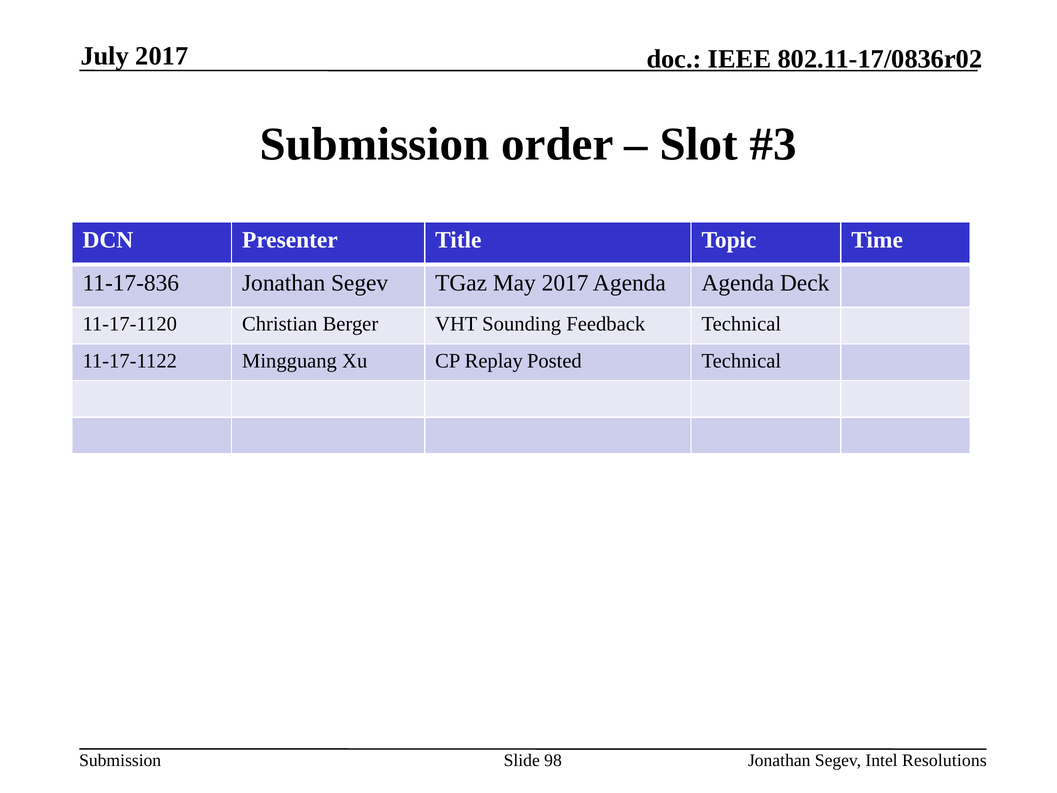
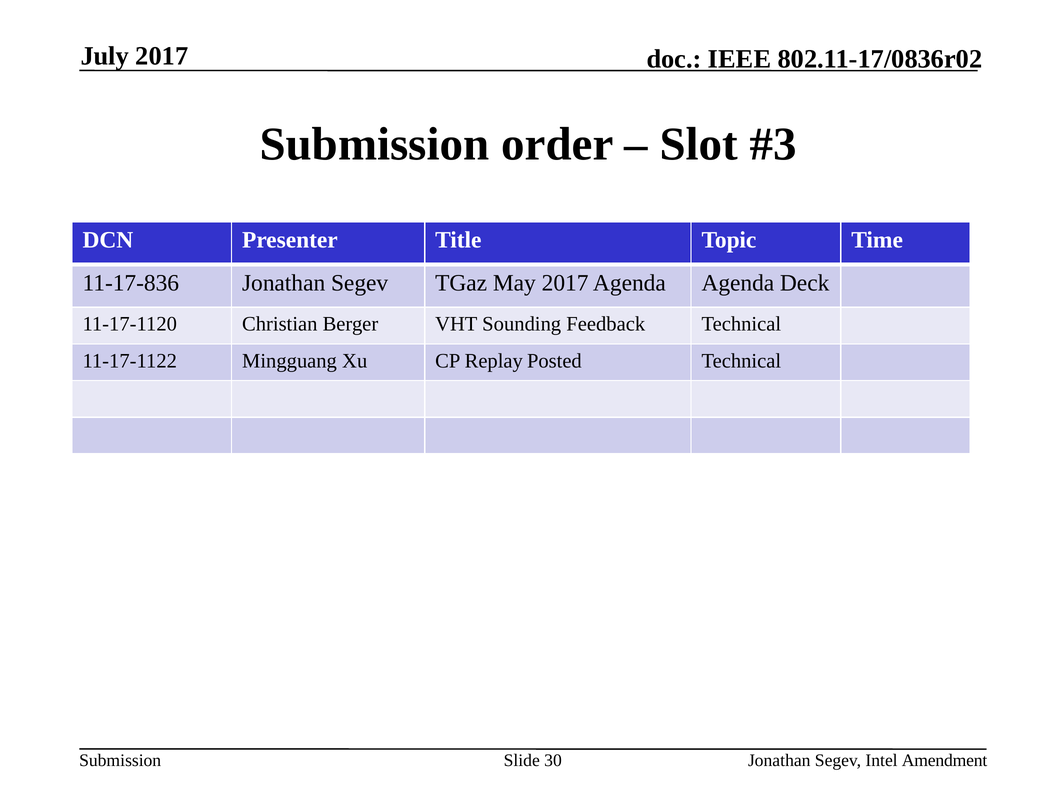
98: 98 -> 30 (553, 760)
Resolutions: Resolutions -> Amendment (945, 760)
